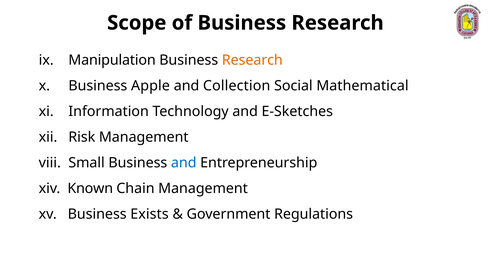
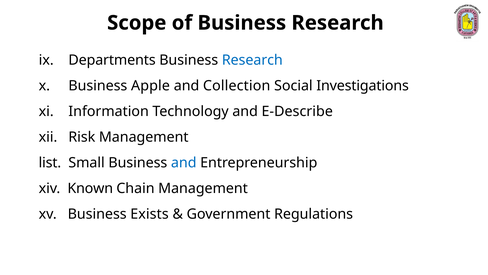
Manipulation: Manipulation -> Departments (112, 60)
Research colour: orange -> blue (252, 60)
Mathematical: Mathematical -> Investigations (363, 85)
E-Sketches: E-Sketches -> E-Describe (297, 111)
viii: viii -> list (50, 162)
